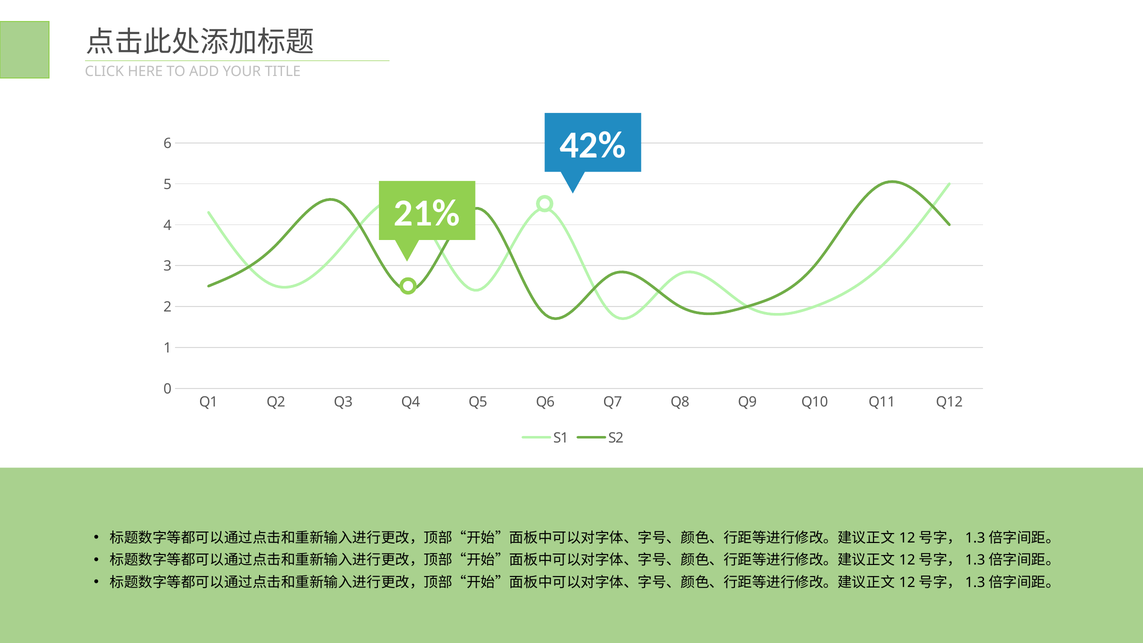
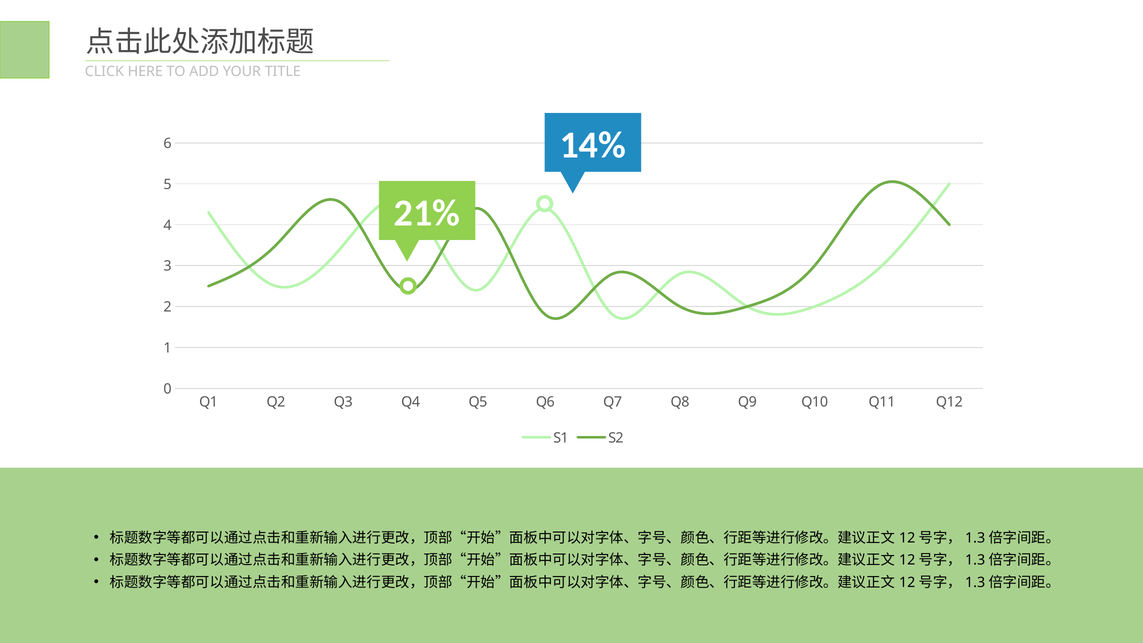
42%: 42% -> 14% (593, 145)
